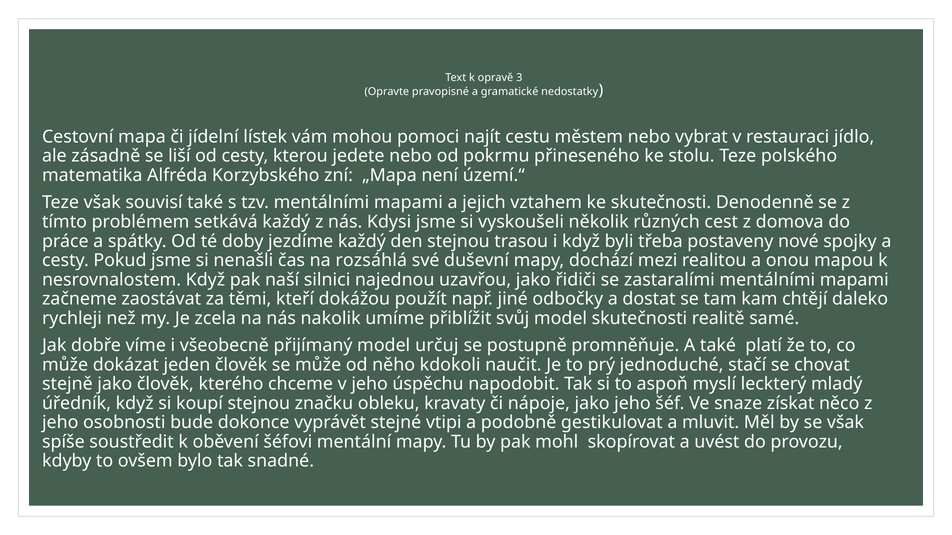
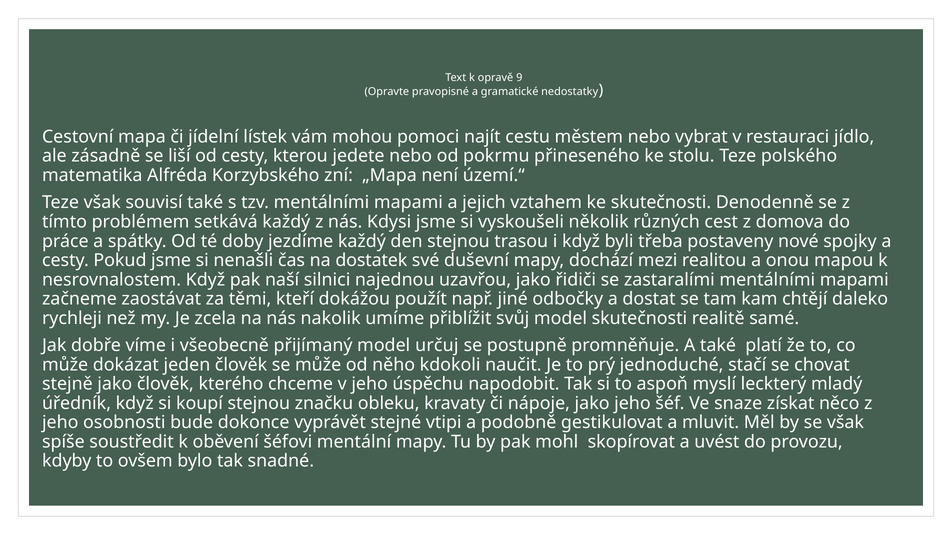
3: 3 -> 9 (519, 78)
rozsáhlá: rozsáhlá -> dostatek (371, 261)
